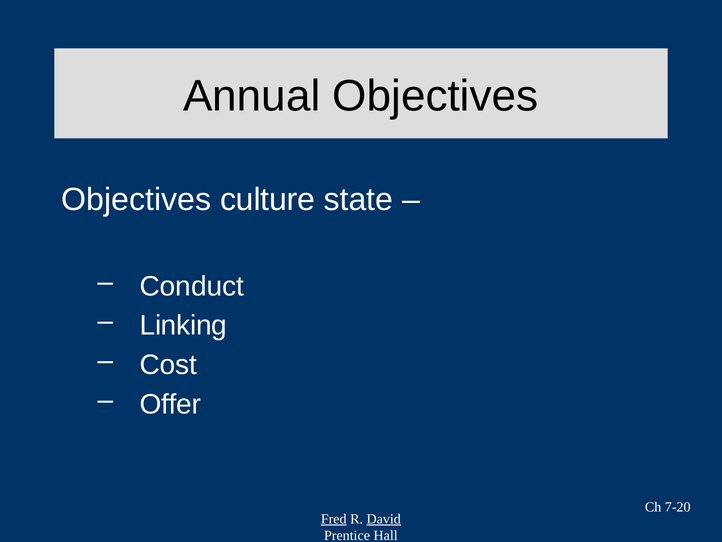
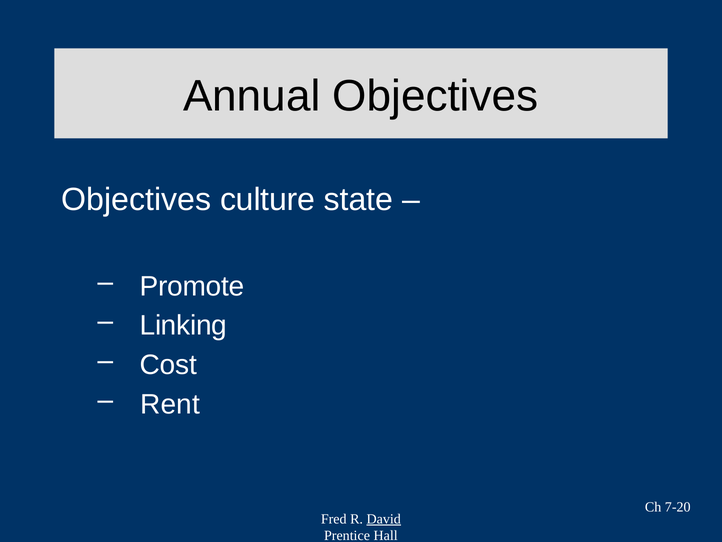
Conduct: Conduct -> Promote (192, 286)
Offer: Offer -> Rent (170, 404)
Fred underline: present -> none (334, 518)
